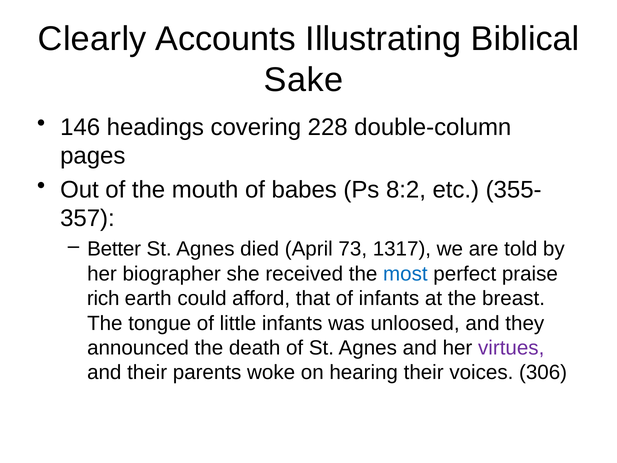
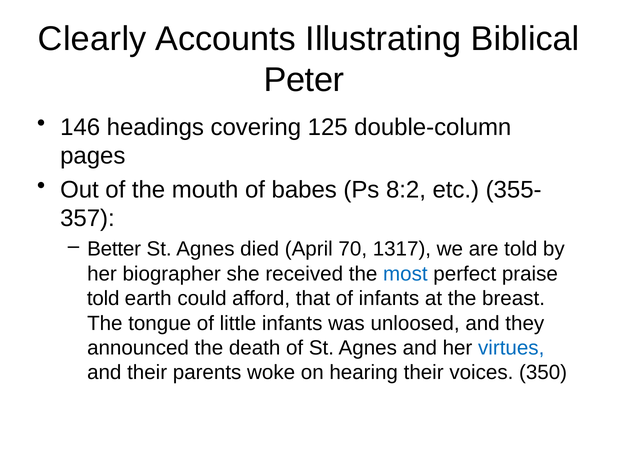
Sake: Sake -> Peter (304, 80)
228: 228 -> 125 (328, 127)
73: 73 -> 70 (353, 249)
rich: rich -> told (103, 298)
virtues colour: purple -> blue (511, 348)
306: 306 -> 350 (543, 372)
